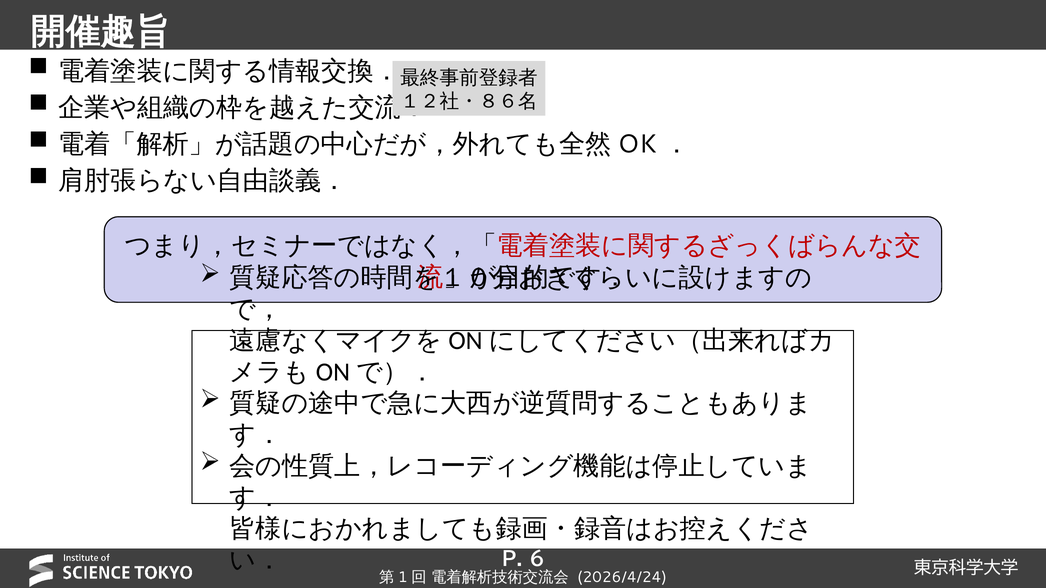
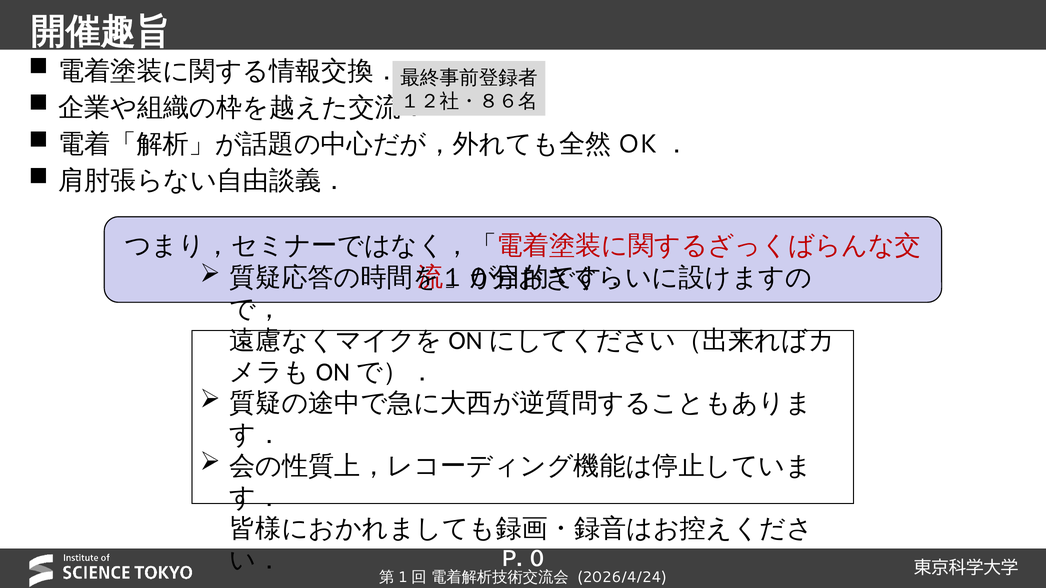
6: 6 -> 0 (537, 560)
